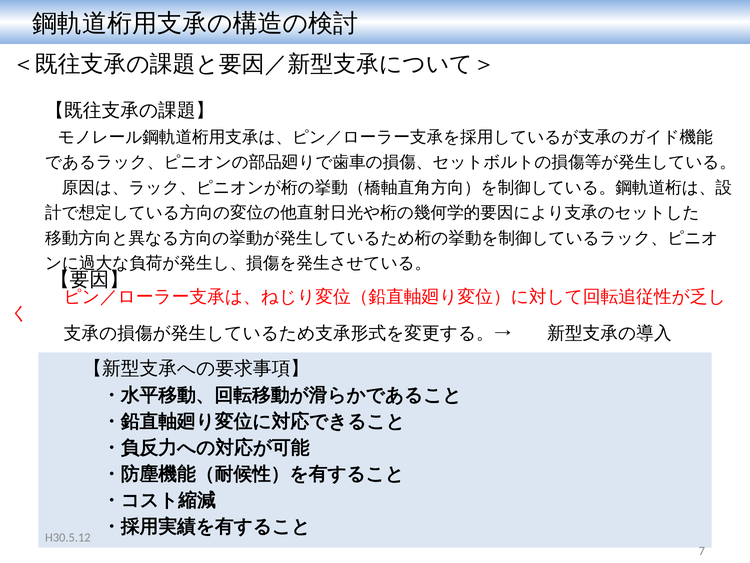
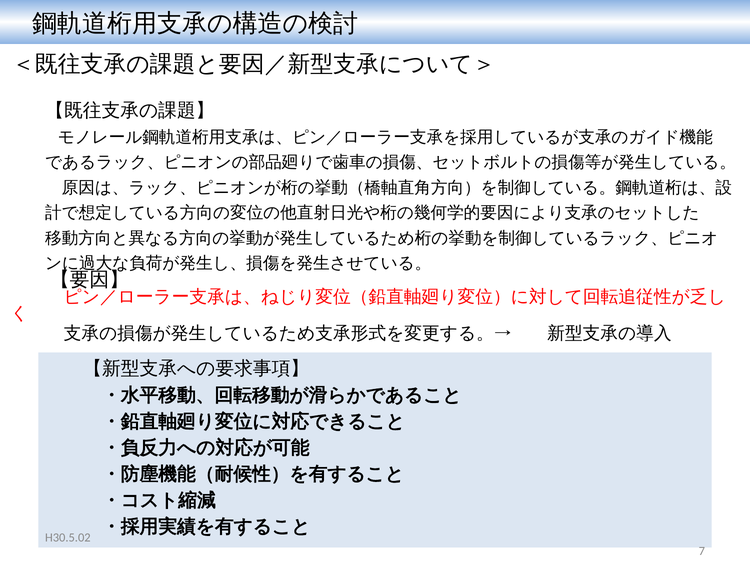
H30.5.12: H30.5.12 -> H30.5.02 (68, 537)
